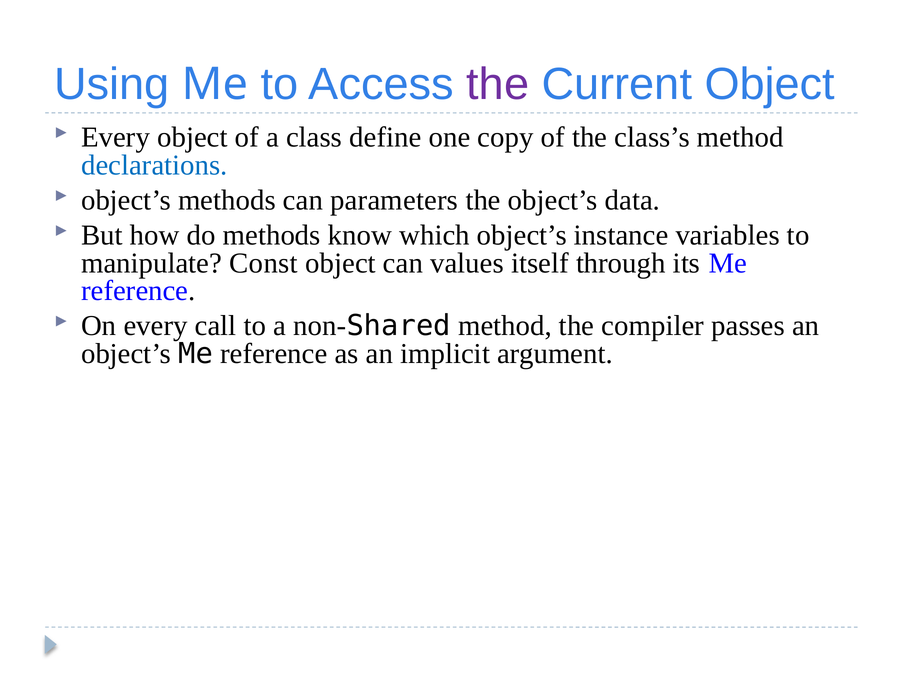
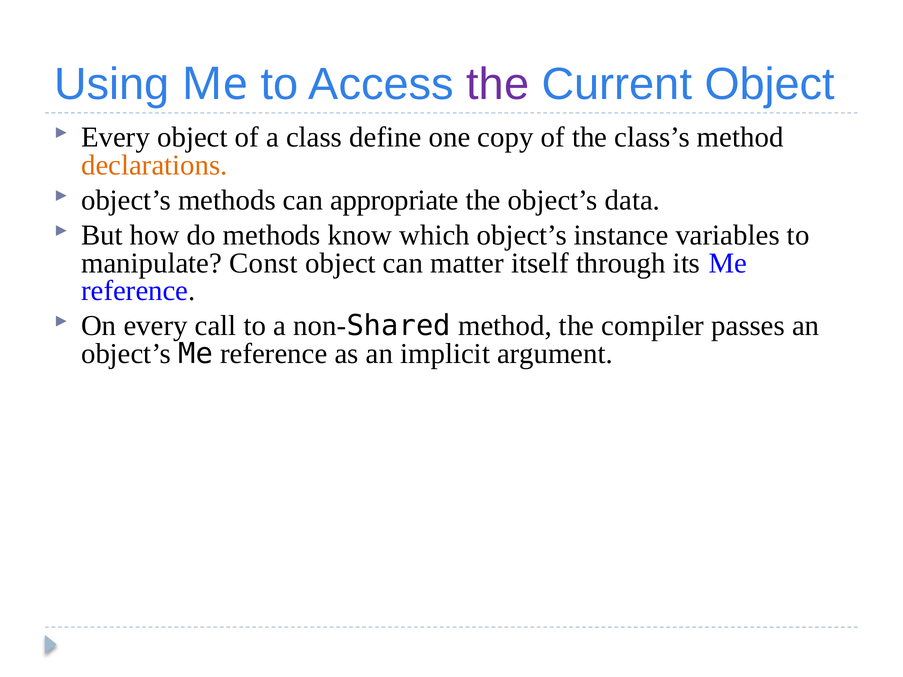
declarations colour: blue -> orange (154, 165)
parameters: parameters -> appropriate (394, 200)
values: values -> matter (467, 263)
